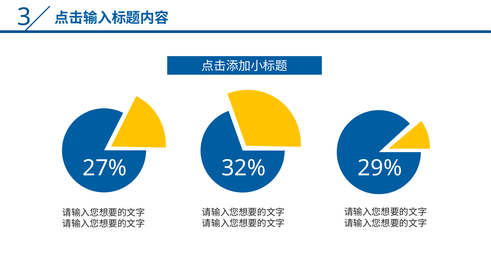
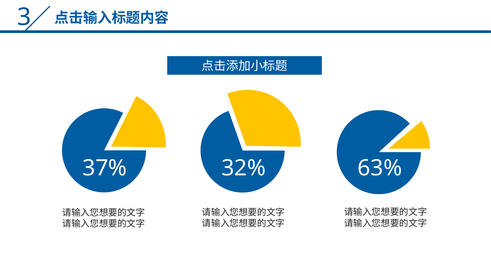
27%: 27% -> 37% (105, 168)
29%: 29% -> 63% (380, 168)
